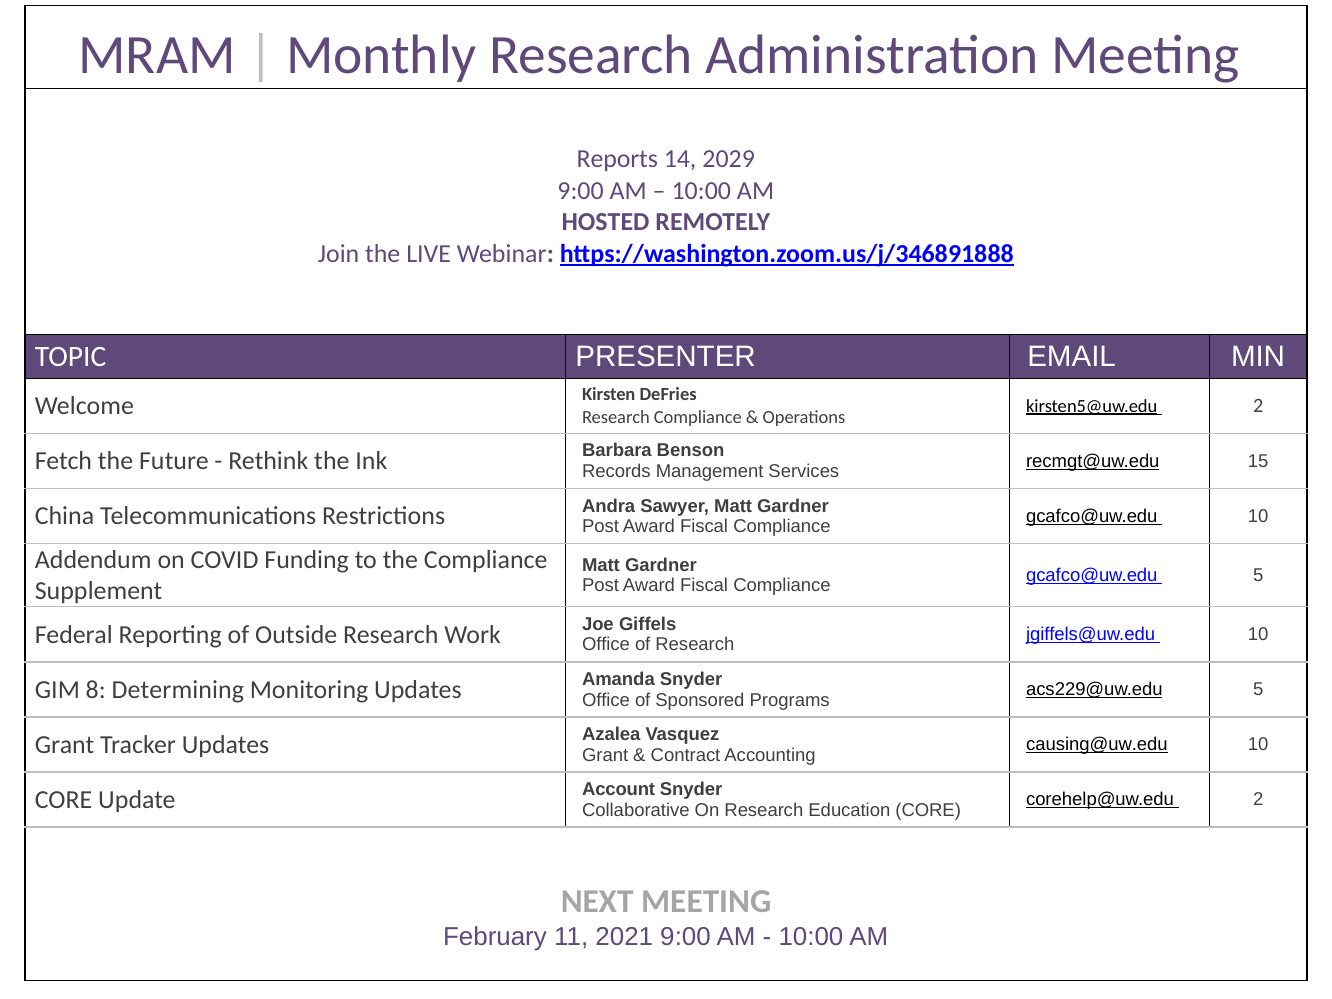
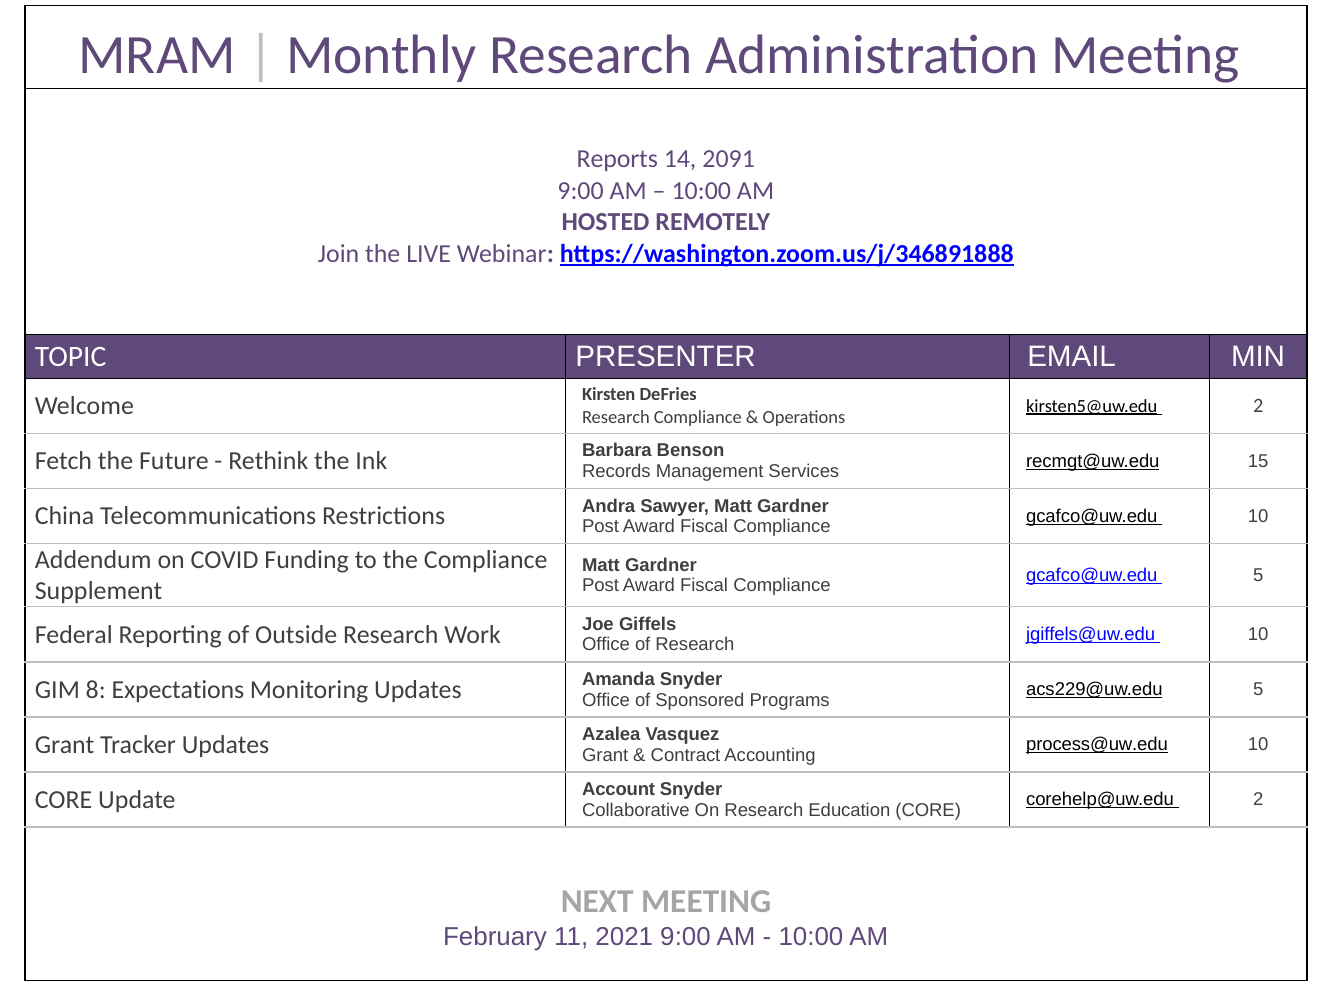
2029: 2029 -> 2091 (729, 159)
Determining: Determining -> Expectations (178, 690)
causing@uw.edu: causing@uw.edu -> process@uw.edu (1097, 745)
